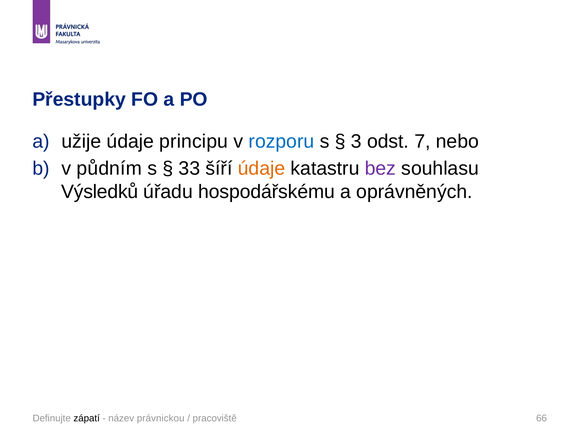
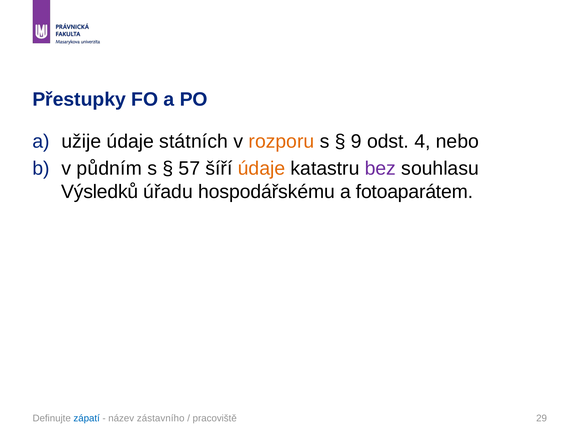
principu: principu -> státních (194, 141)
rozporu colour: blue -> orange (281, 141)
3: 3 -> 9 (356, 141)
7: 7 -> 4 (422, 141)
33: 33 -> 57 (189, 168)
oprávněných: oprávněných -> fotoaparátem (414, 192)
zápatí colour: black -> blue (87, 418)
právnickou: právnickou -> zástavního (161, 418)
66: 66 -> 29 (542, 418)
